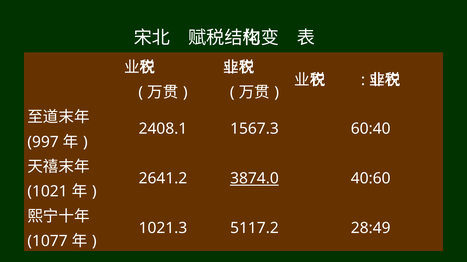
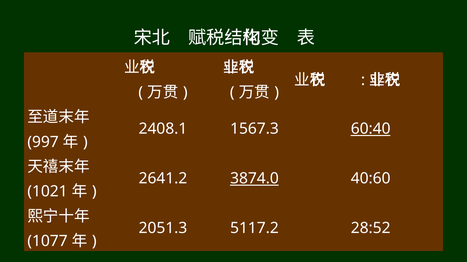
60:40 underline: none -> present (371, 129)
1021.3: 1021.3 -> 2051.3 (163, 229)
28:49: 28:49 -> 28:52 (371, 229)
